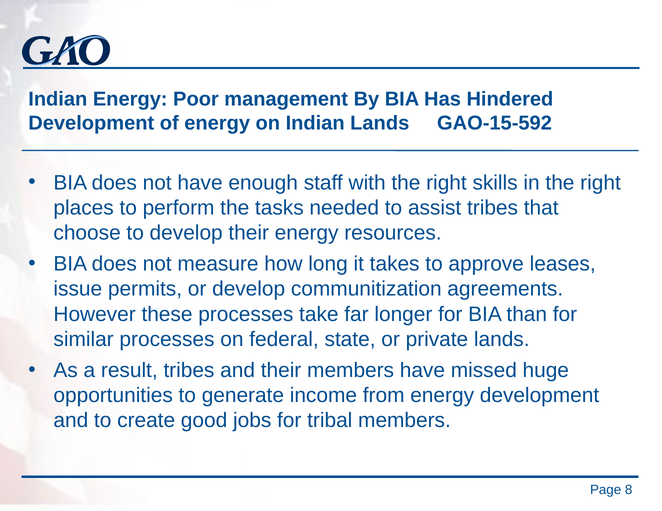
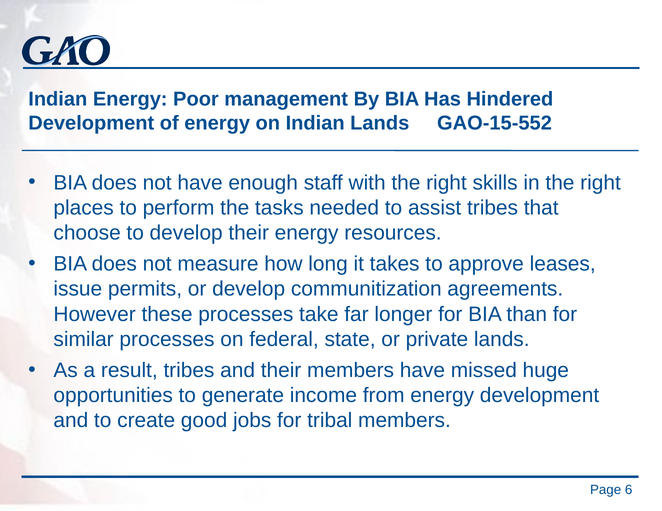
GAO-15-592: GAO-15-592 -> GAO-15-552 (495, 123)
8: 8 -> 6 (629, 491)
